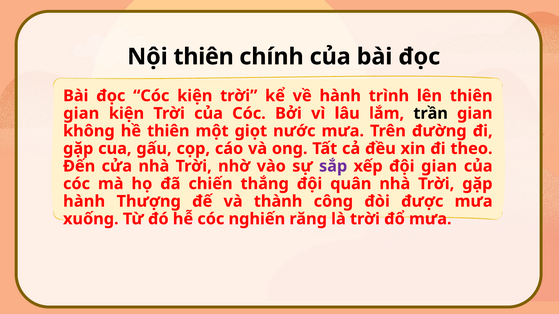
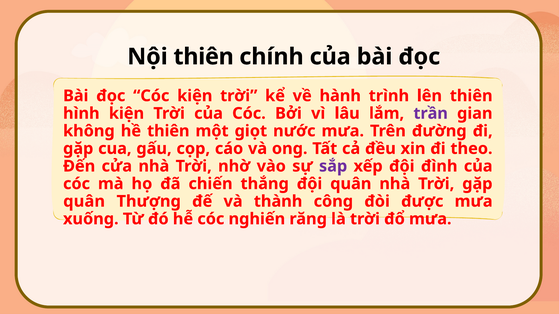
gian: gian -> hình (81, 114)
trần colour: black -> purple (431, 114)
đội gian: gian -> đình (439, 166)
hành: hành -> quân (84, 202)
